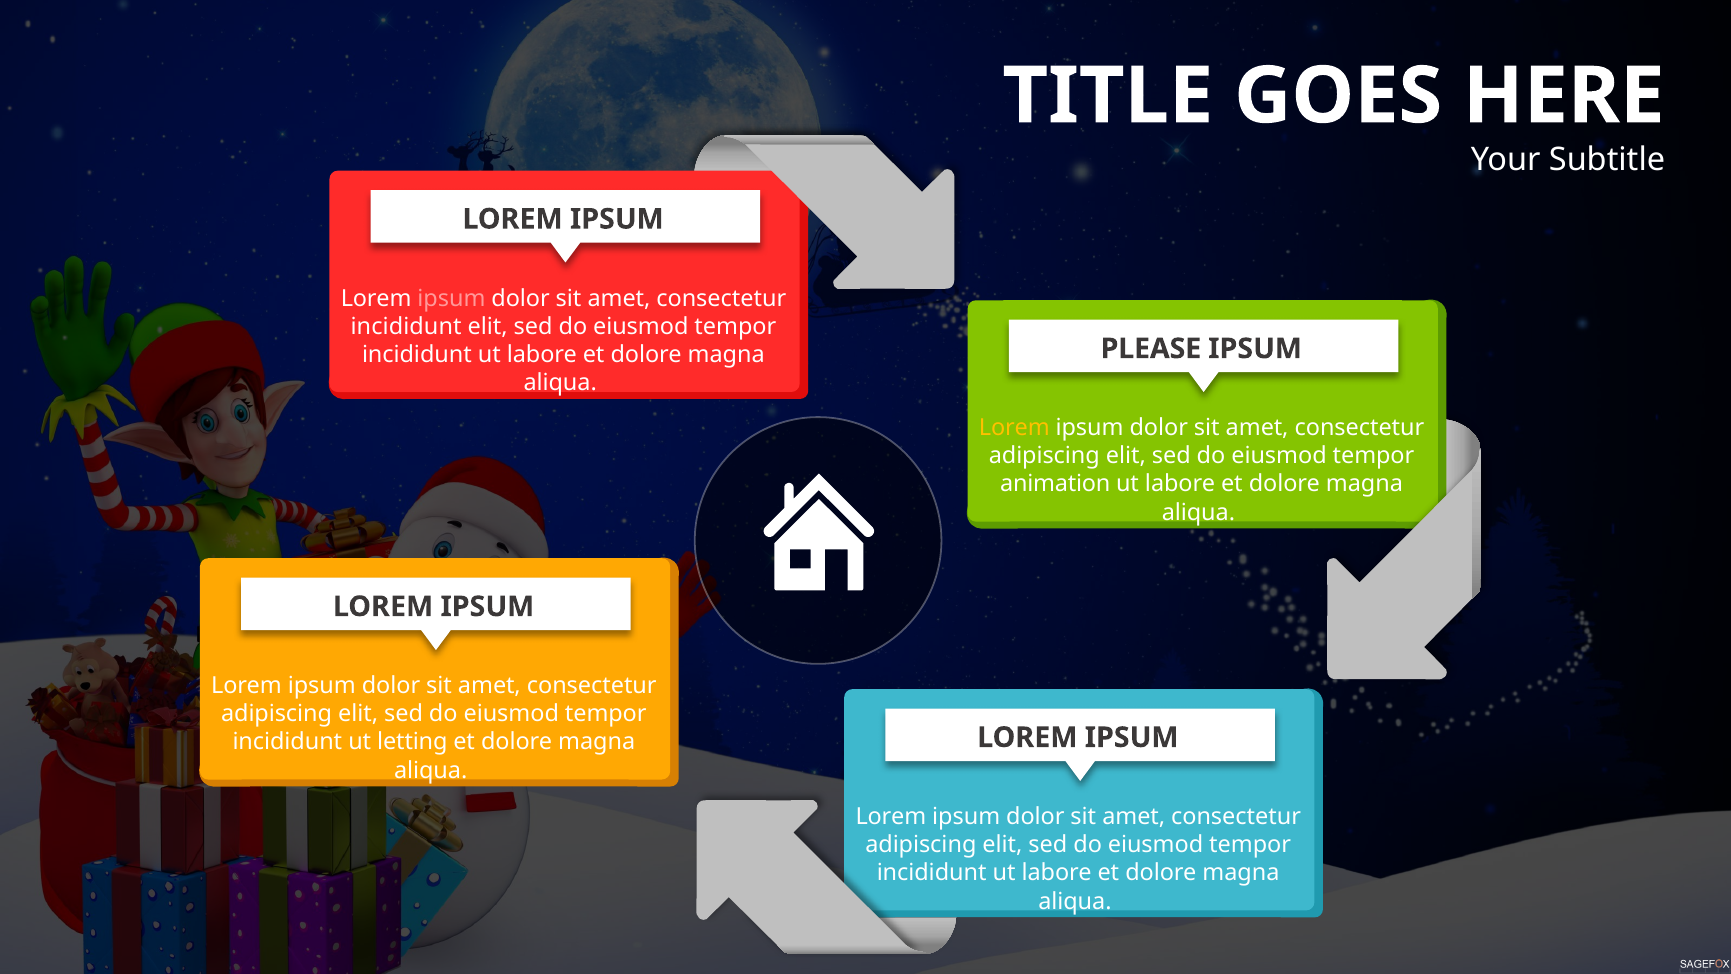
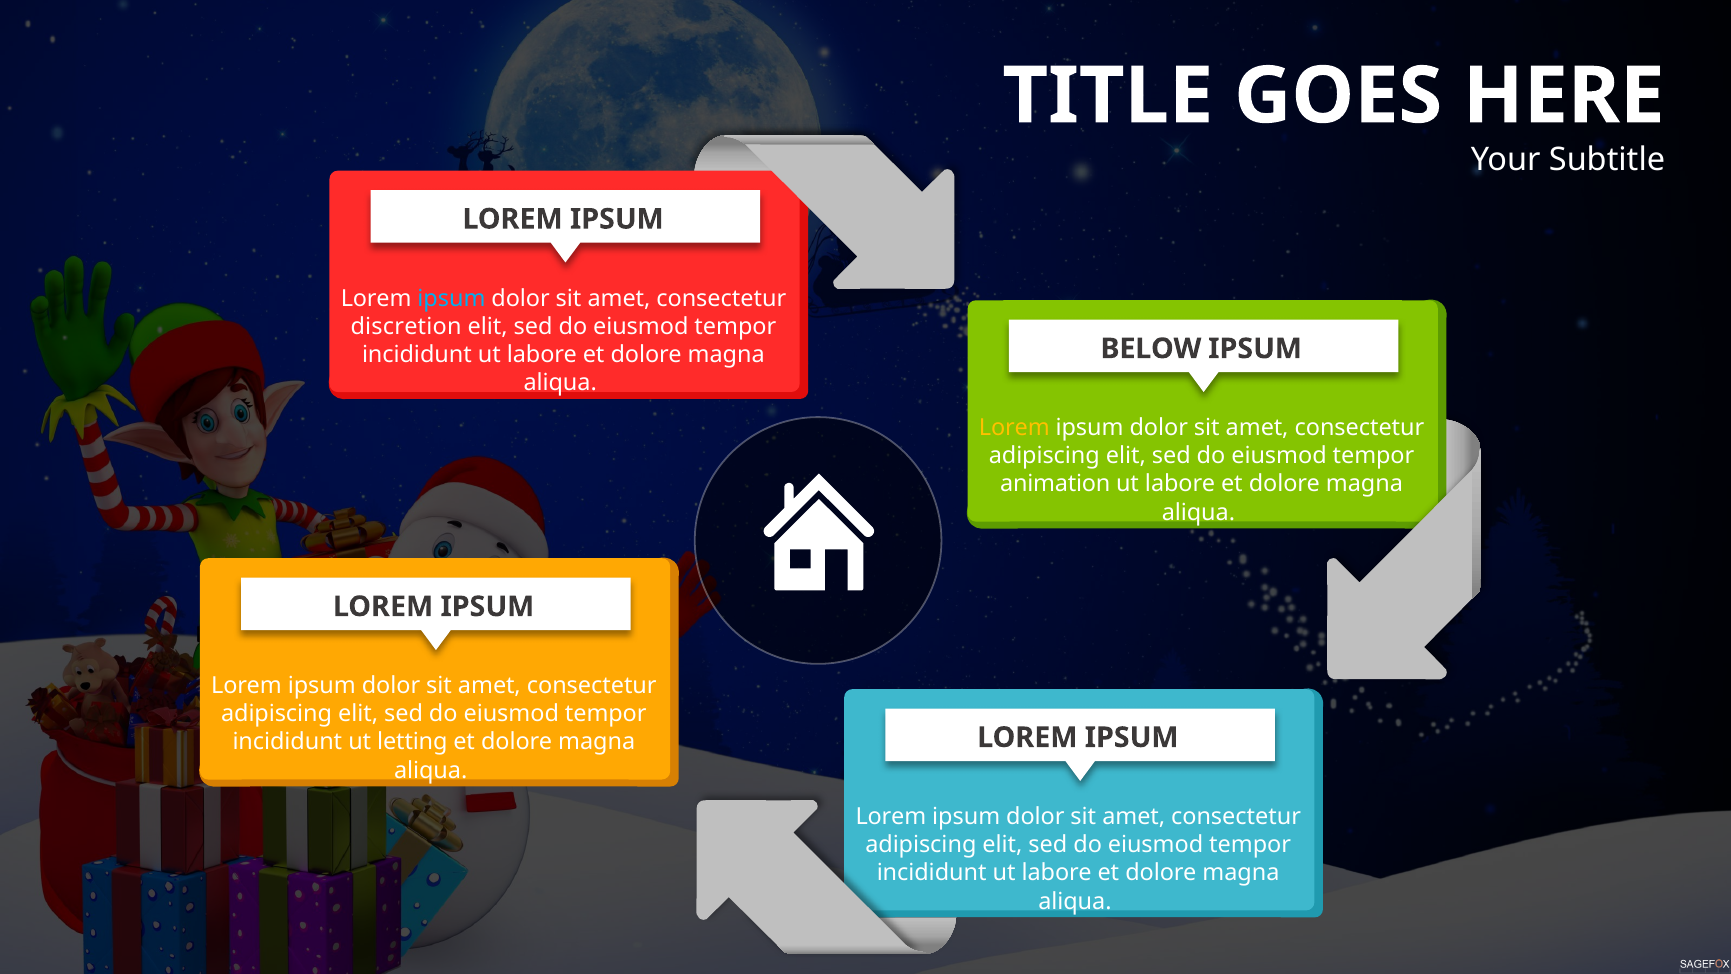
ipsum colour: pink -> light blue (451, 298)
incididunt: incididunt -> discretion (406, 326)
PLEASE: PLEASE -> BELOW (1151, 349)
